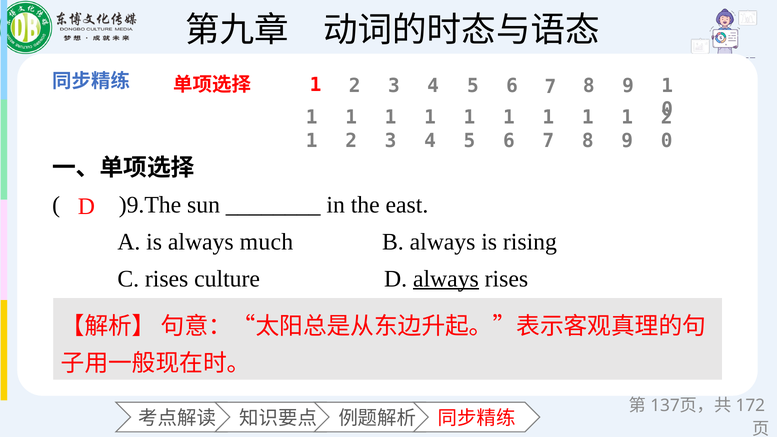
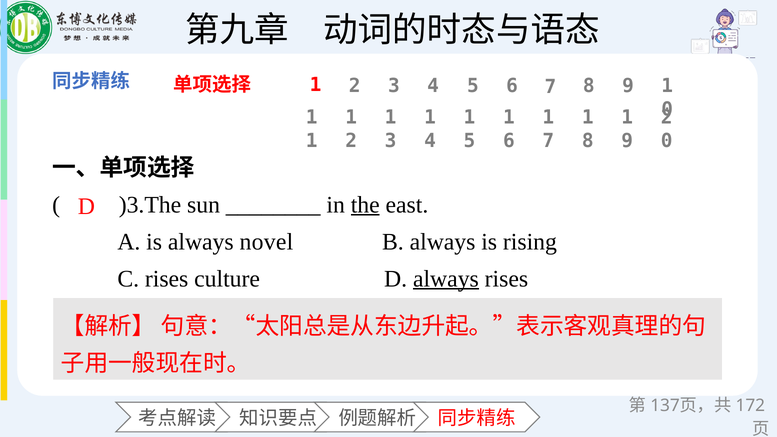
)9.The: )9.The -> )3.The (150, 205)
the underline: none -> present (365, 205)
much: much -> novel (266, 242)
